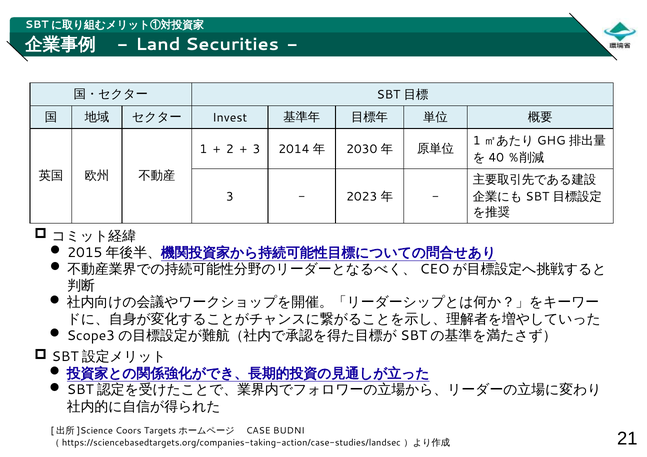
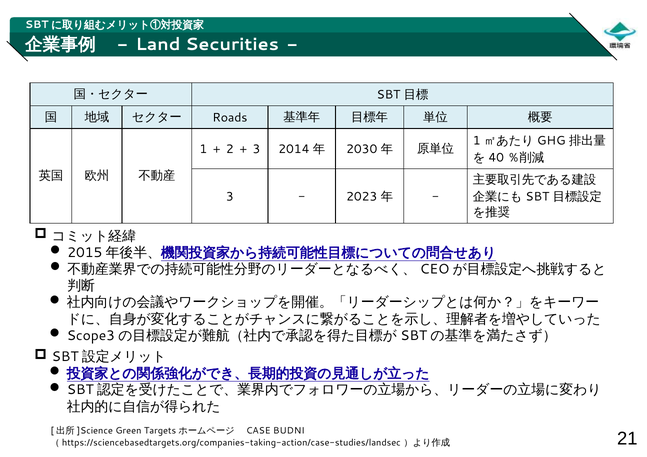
Invest: Invest -> Roads (230, 118)
Coors: Coors -> Green (128, 431)
